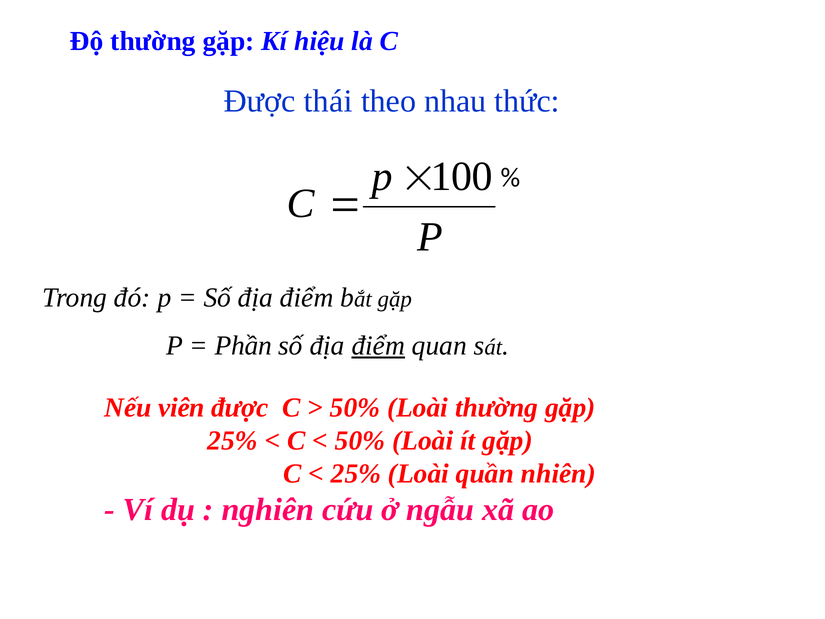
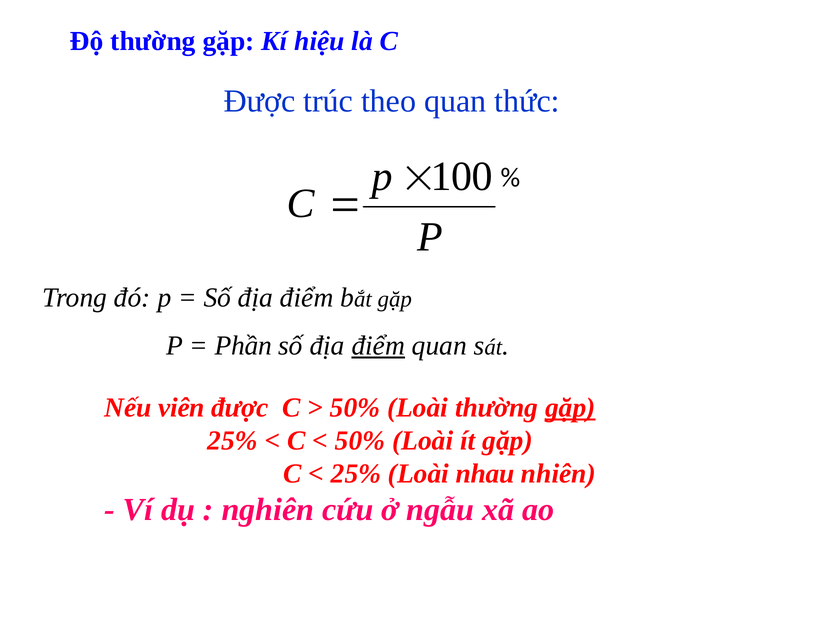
thái: thái -> trúc (328, 101)
theo nhau: nhau -> quan (455, 101)
gặp underline: none -> present (570, 407)
quần: quần -> nhau (485, 473)
